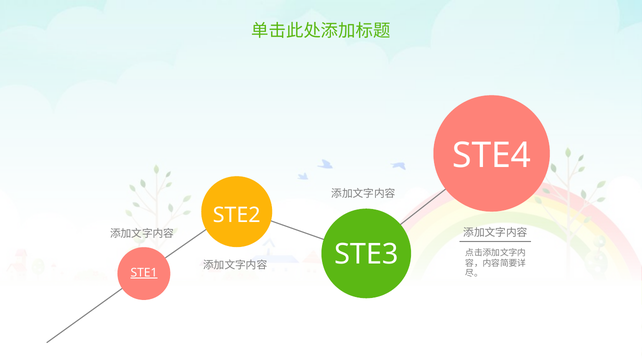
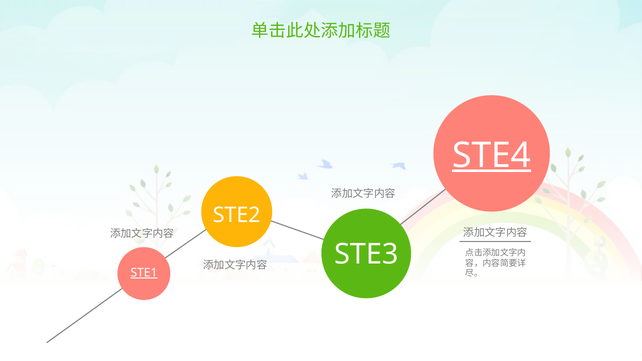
STE4 underline: none -> present (492, 156)
